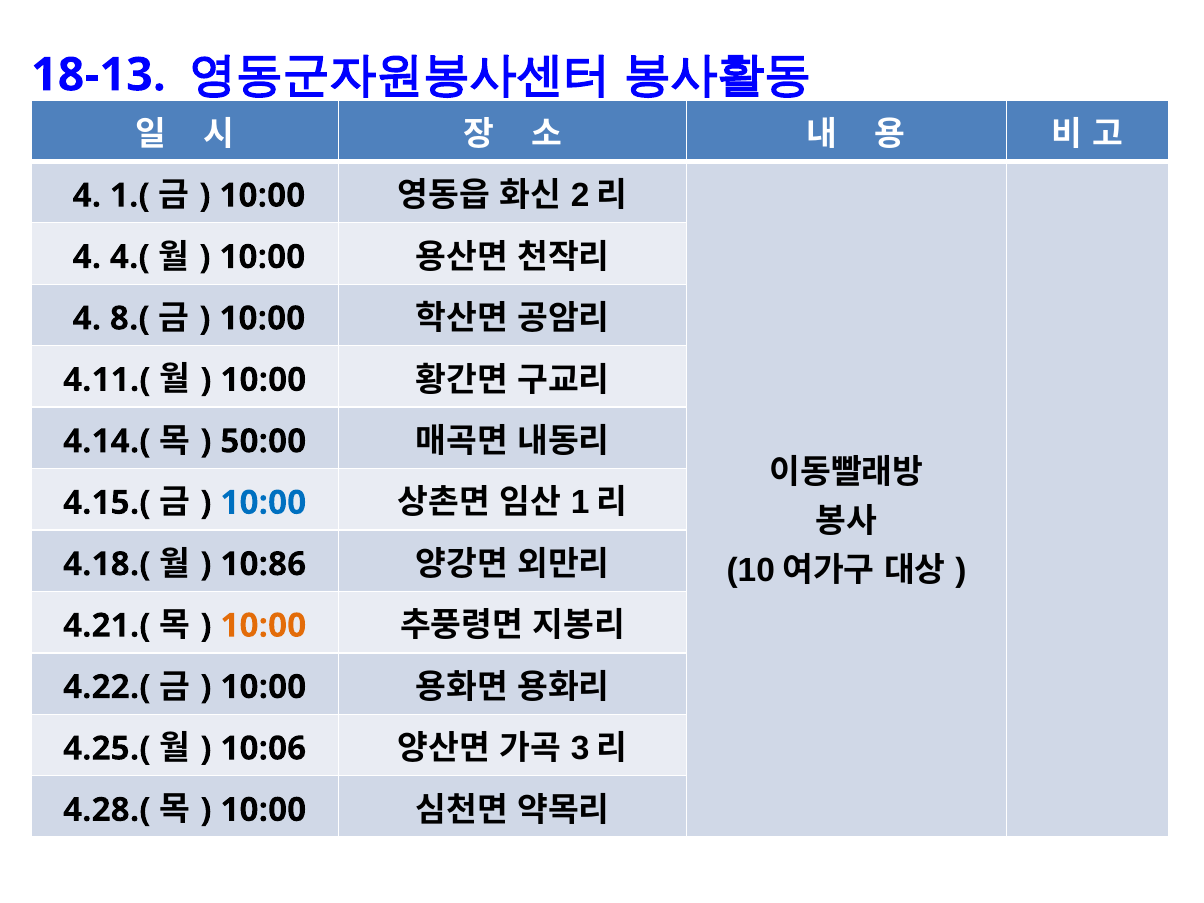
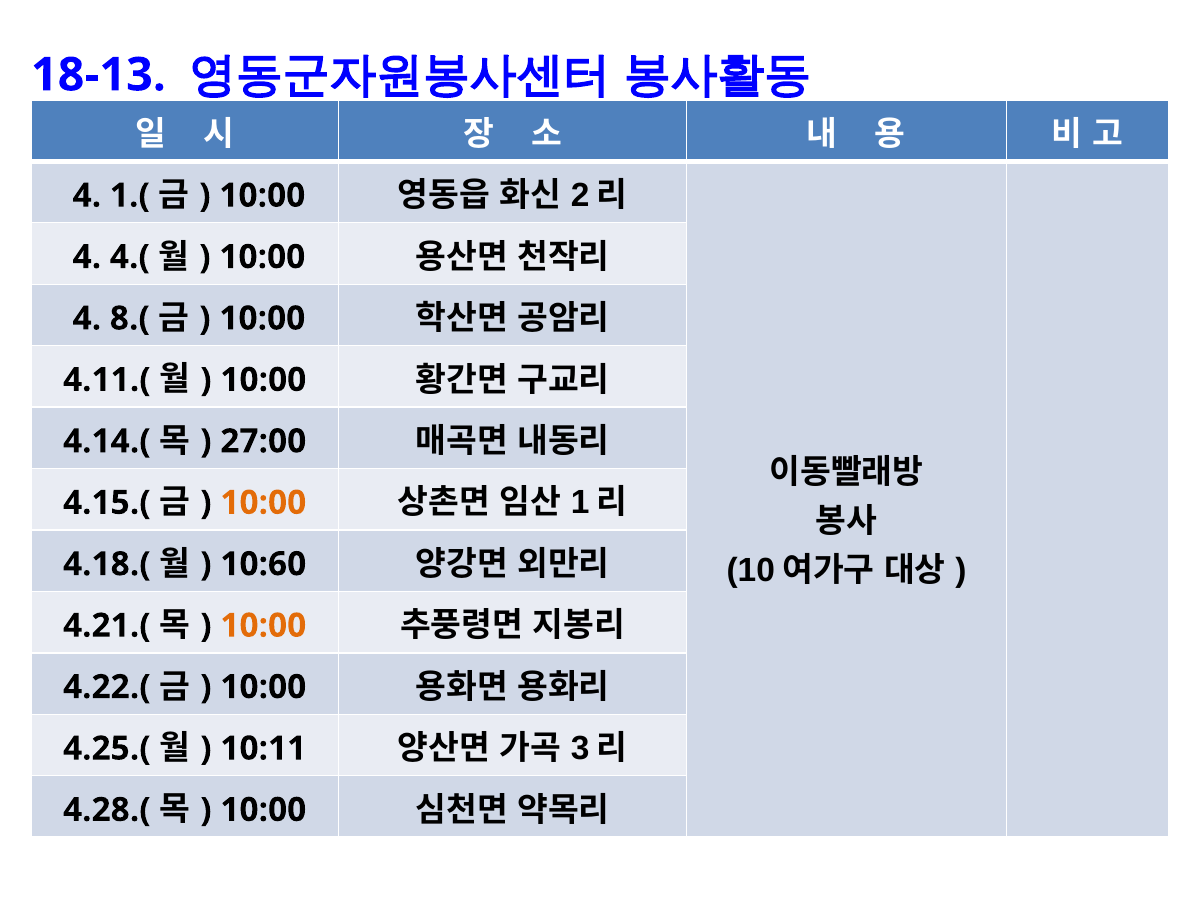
50:00: 50:00 -> 27:00 (263, 441)
10:00 colour: blue -> orange (263, 503)
10:86: 10:86 -> 10:60 (263, 564)
10:06: 10:06 -> 10:11 (263, 748)
